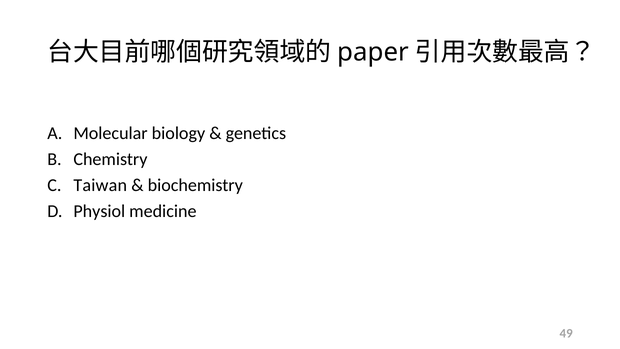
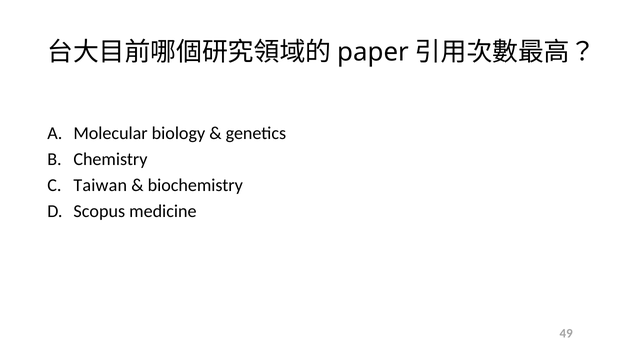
Physiol: Physiol -> Scopus (99, 211)
